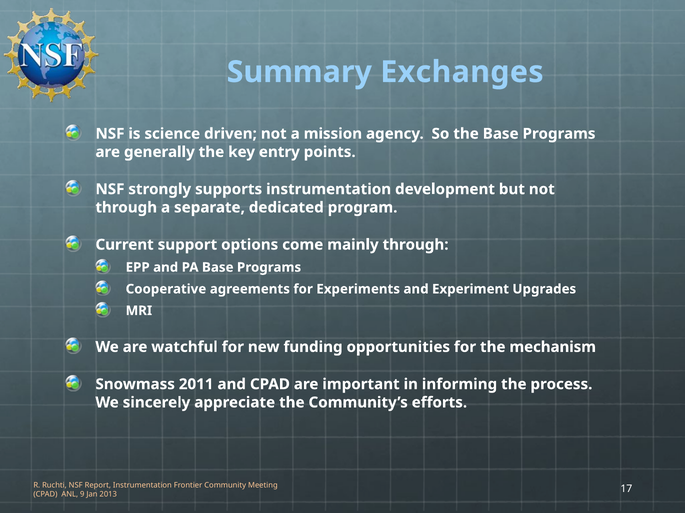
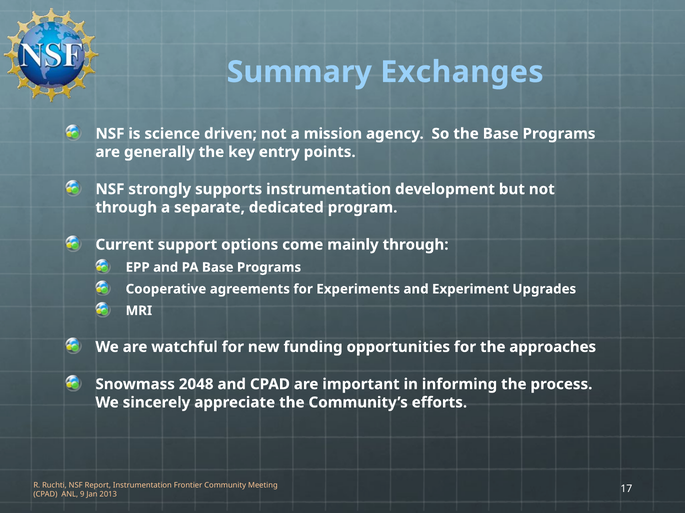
mechanism: mechanism -> approaches (553, 347)
2011: 2011 -> 2048 (196, 385)
